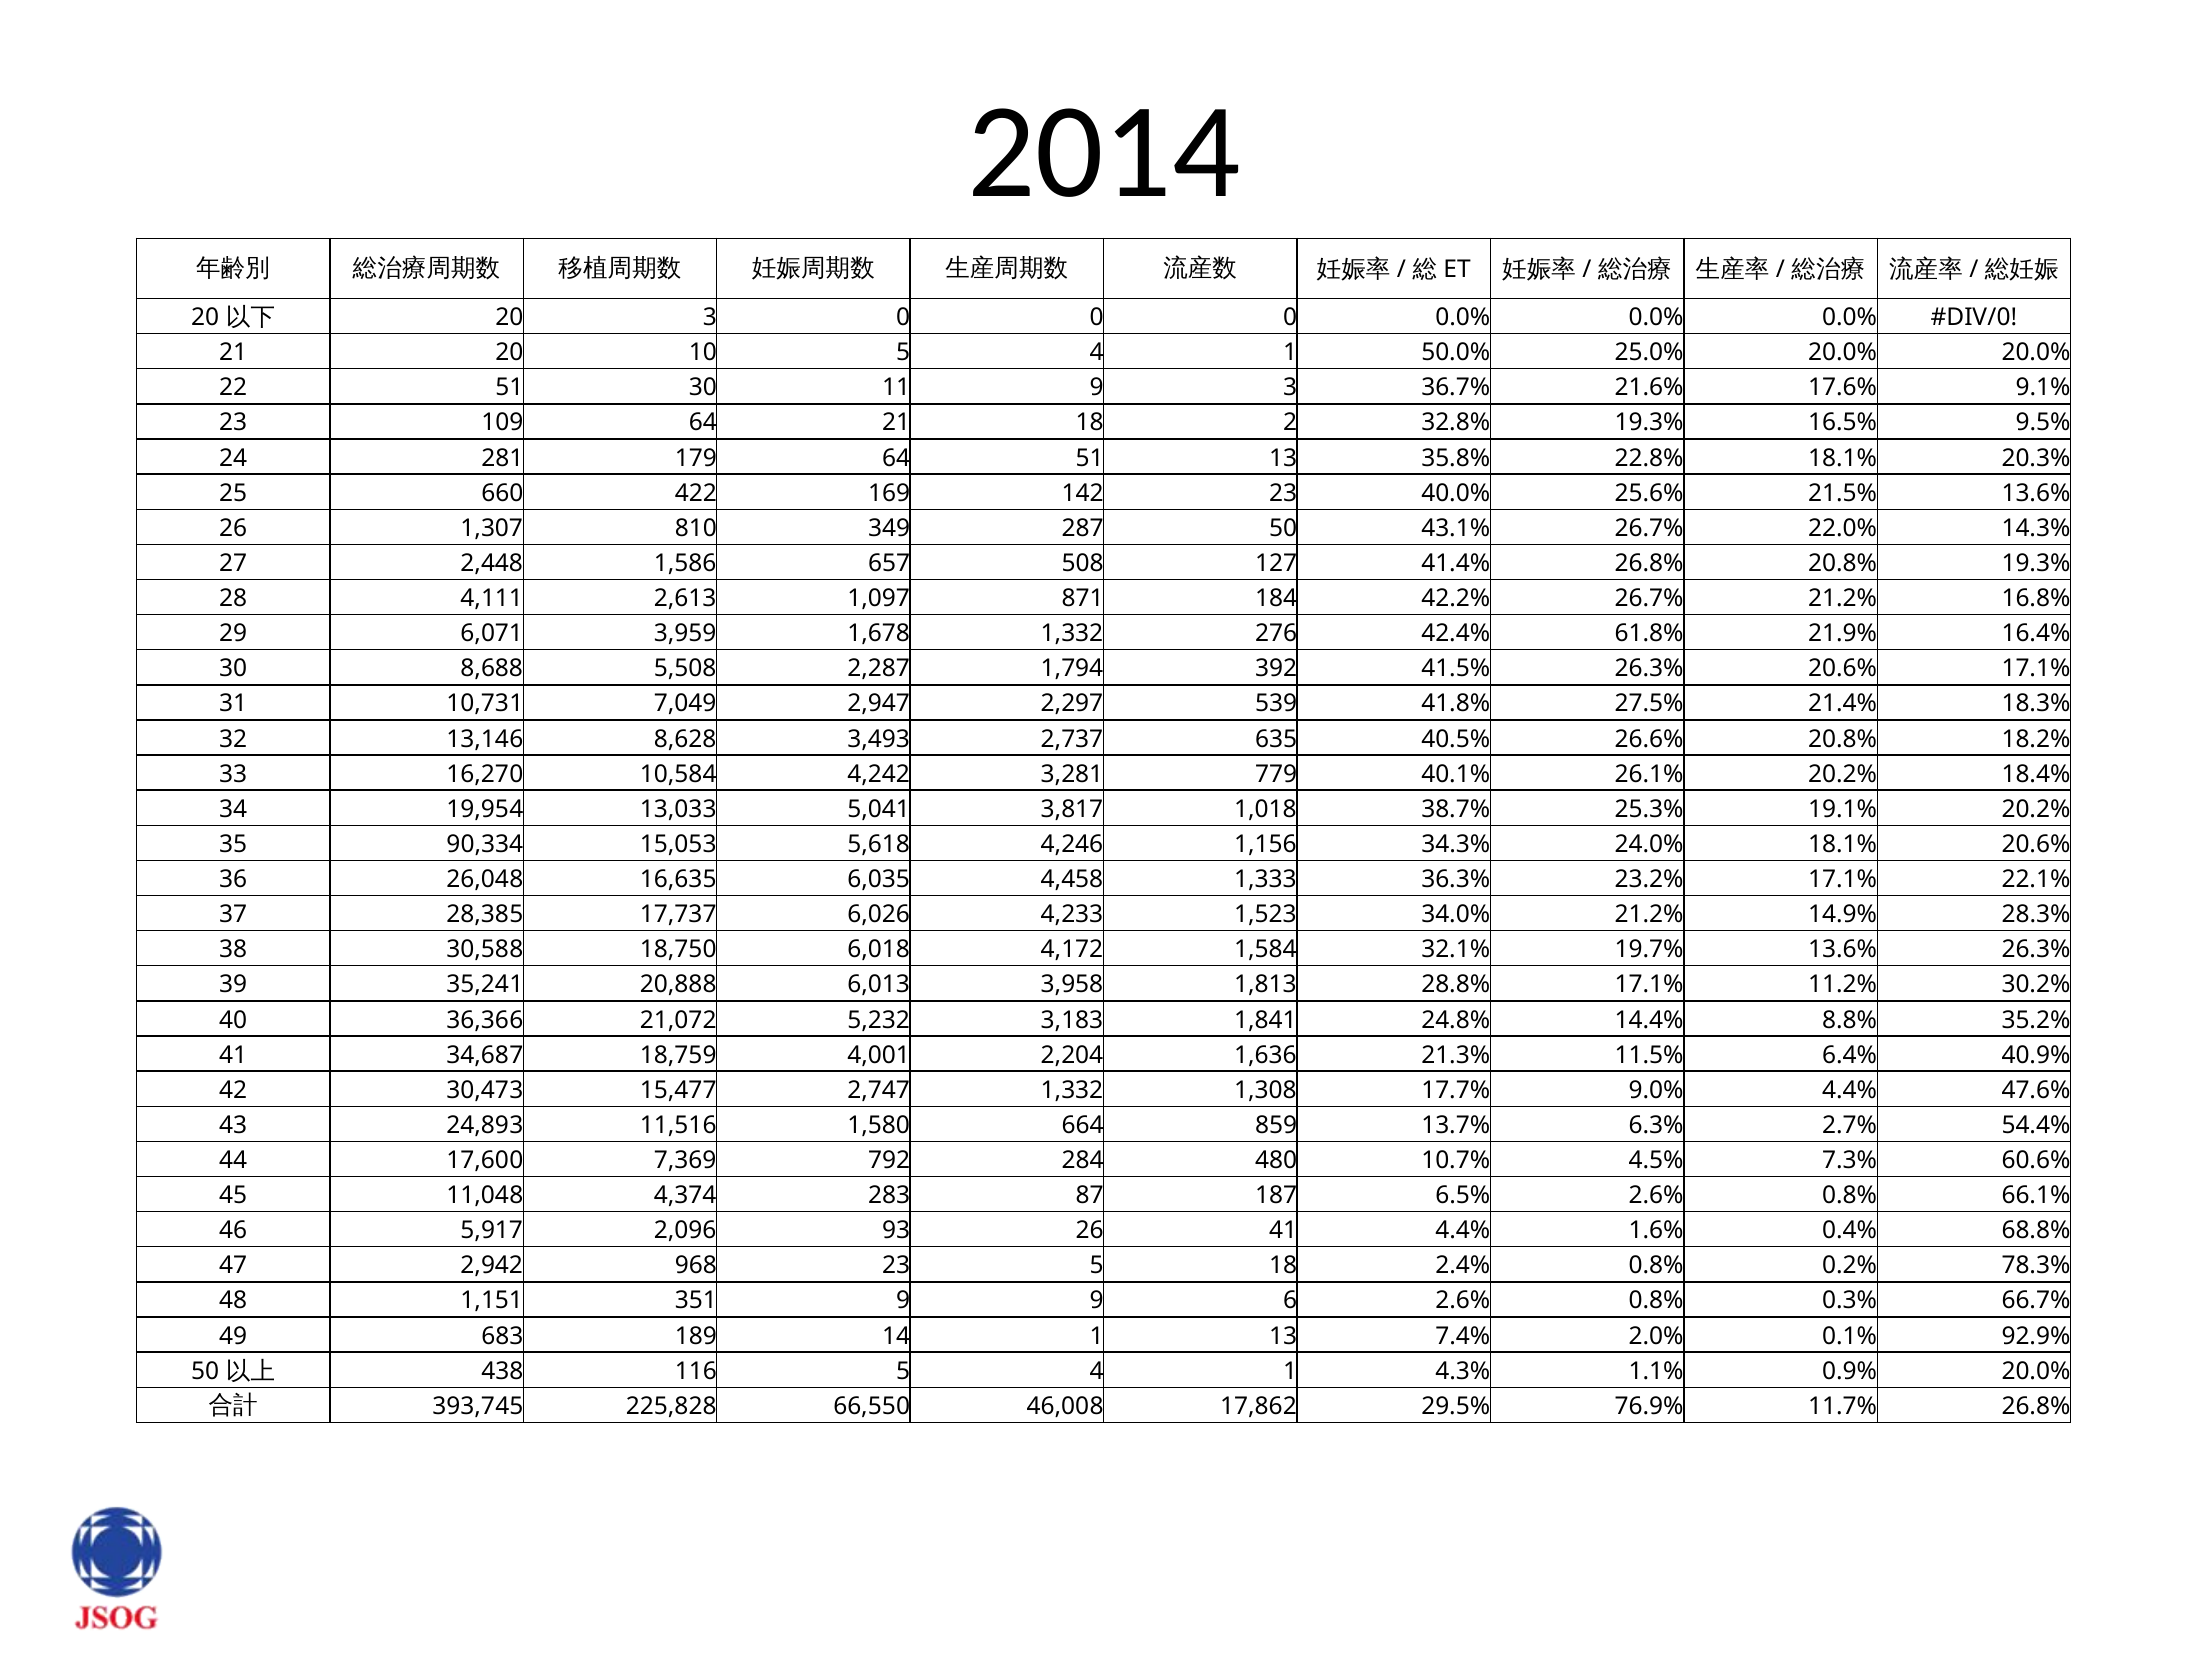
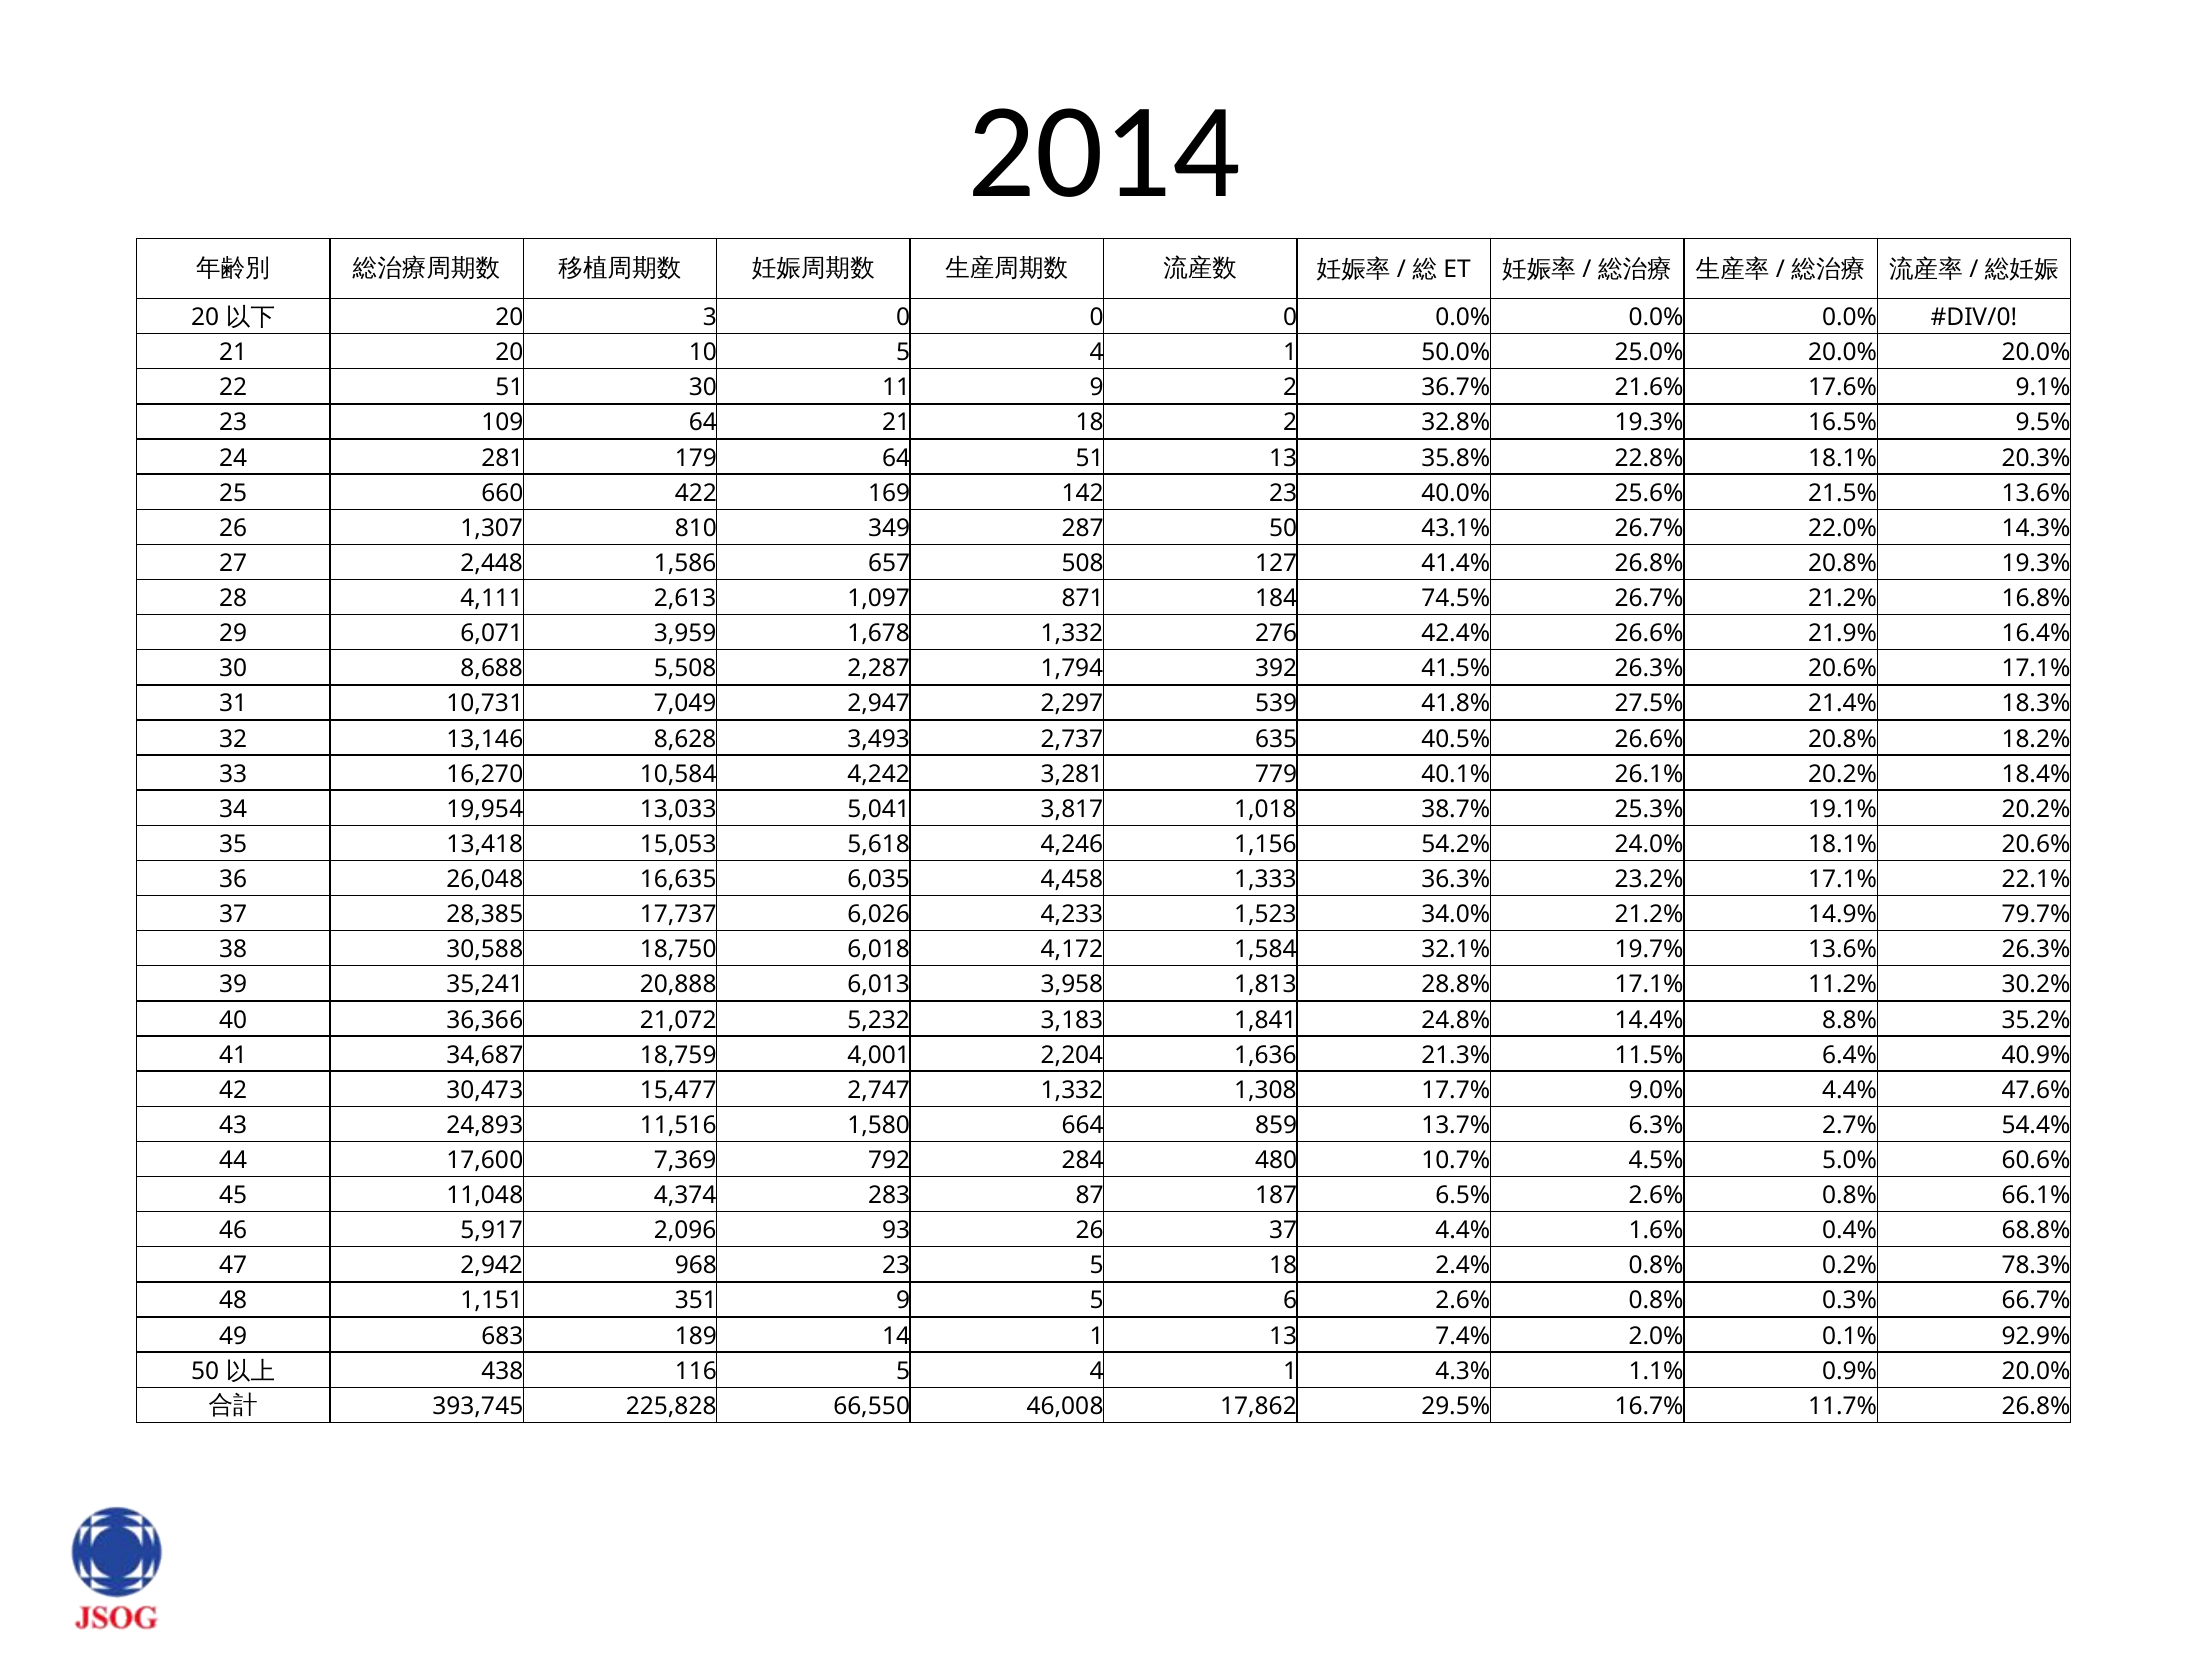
9 3: 3 -> 2 (1290, 388)
42.2%: 42.2% -> 74.5% (1456, 599)
42.4% 61.8%: 61.8% -> 26.6% (1649, 634)
90,334: 90,334 -> 13,418 (485, 844)
34.3%: 34.3% -> 54.2% (1456, 844)
28.3%: 28.3% -> 79.7% (2036, 915)
7.3%: 7.3% -> 5.0% (1850, 1160)
26 41: 41 -> 37 (1283, 1231)
9 9: 9 -> 5 (1097, 1301)
76.9%: 76.9% -> 16.7% (1649, 1406)
